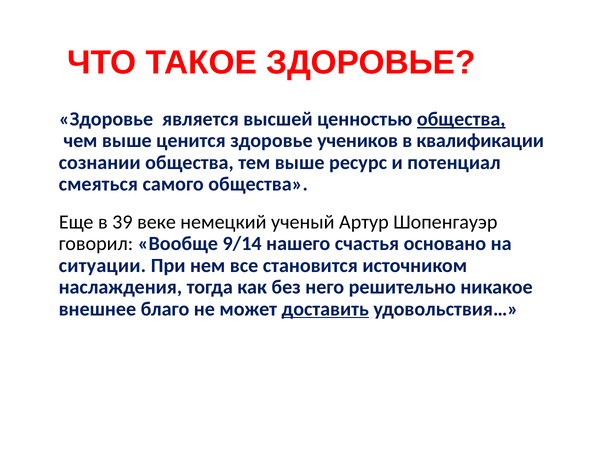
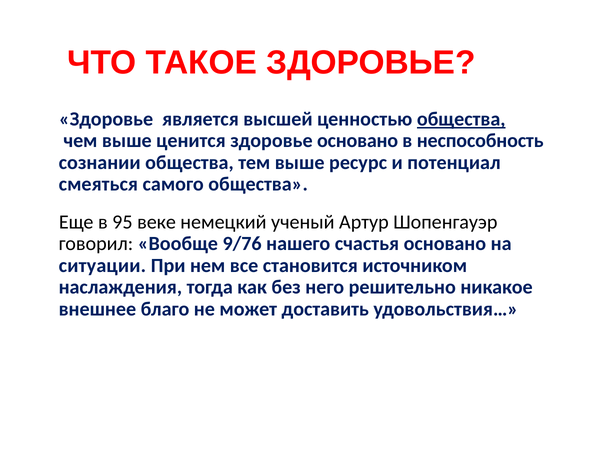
здоровье учеников: учеников -> основано (358, 141)
квалификации: квалификации -> неспособность (480, 141)
39: 39 -> 95 (122, 222)
9/14: 9/14 -> 9/76 (242, 244)
доставить underline: present -> none (325, 309)
